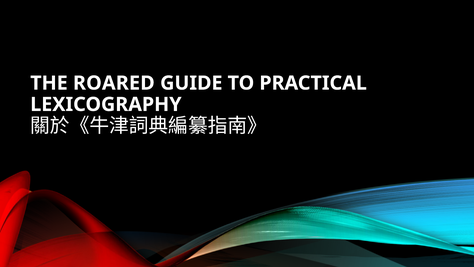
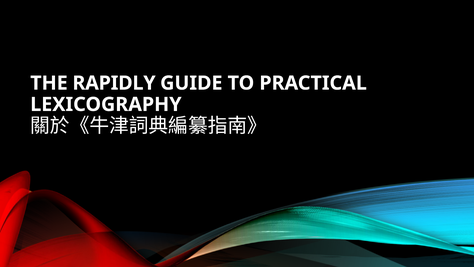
ROARED: ROARED -> RAPIDLY (114, 83)
